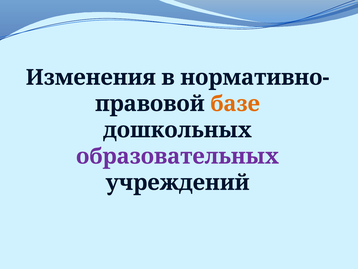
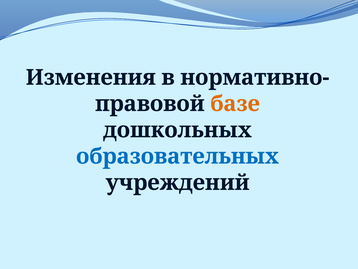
образовательных colour: purple -> blue (178, 156)
